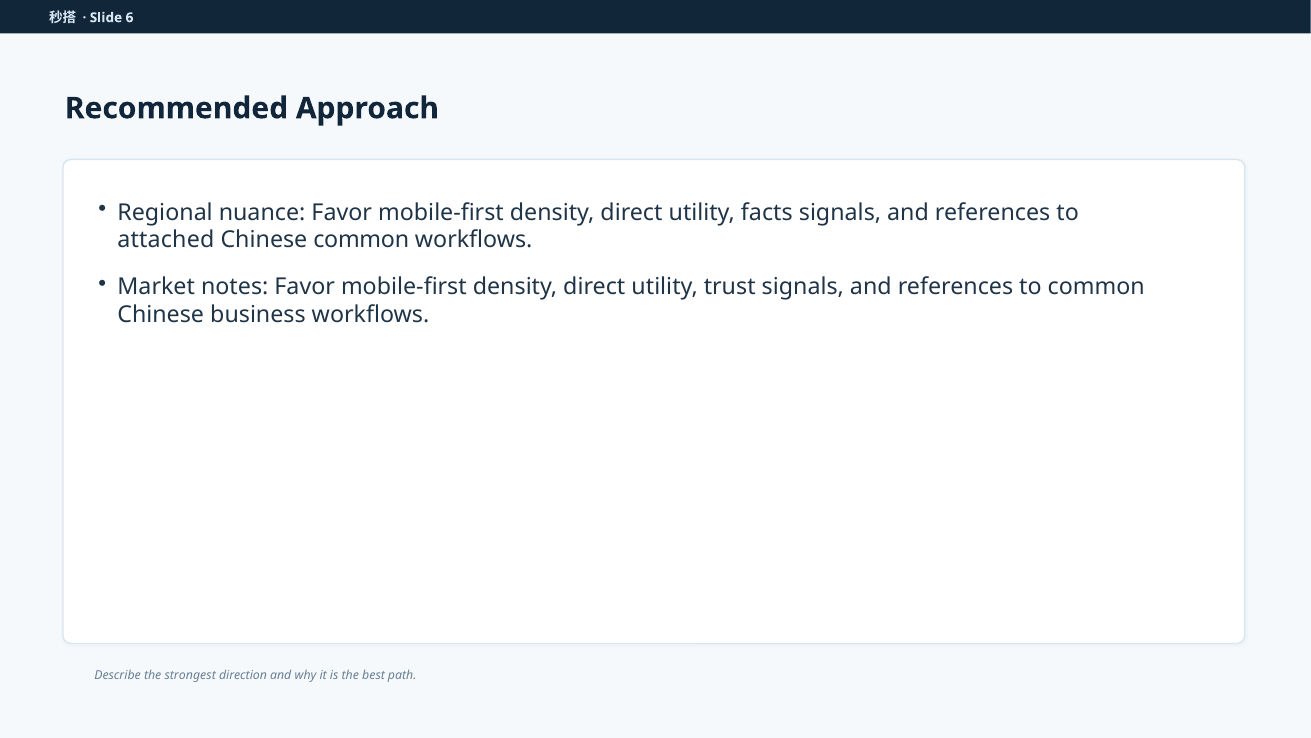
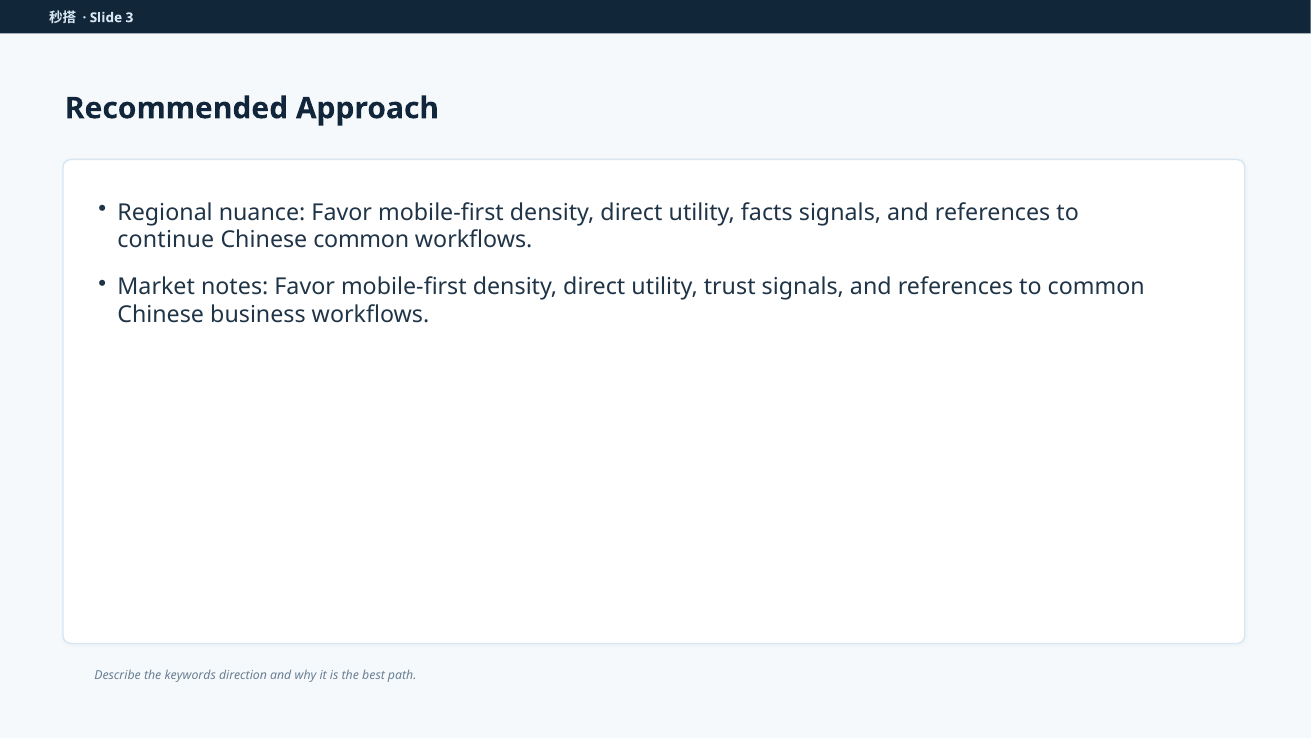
6: 6 -> 3 (129, 18)
attached: attached -> continue (166, 240)
strongest: strongest -> keywords (190, 675)
